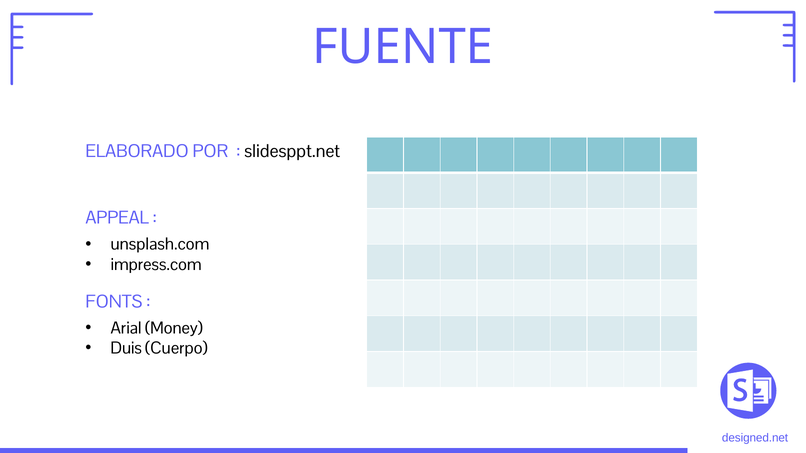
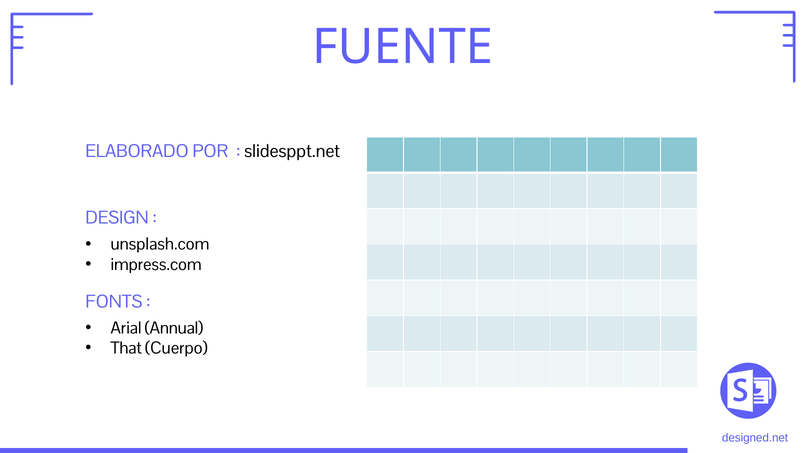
APPEAL: APPEAL -> DESIGN (117, 218)
Money: Money -> Annual (174, 328)
Duis: Duis -> That (126, 349)
